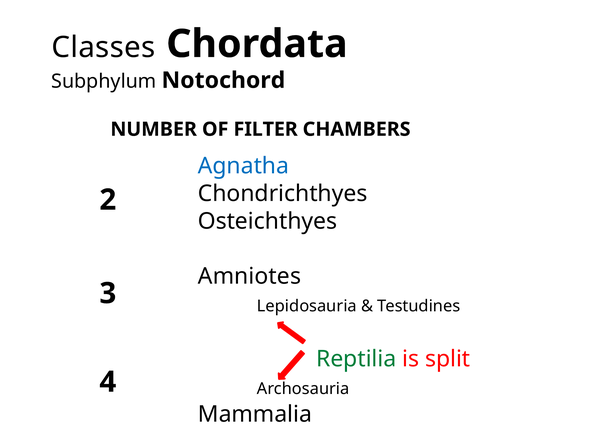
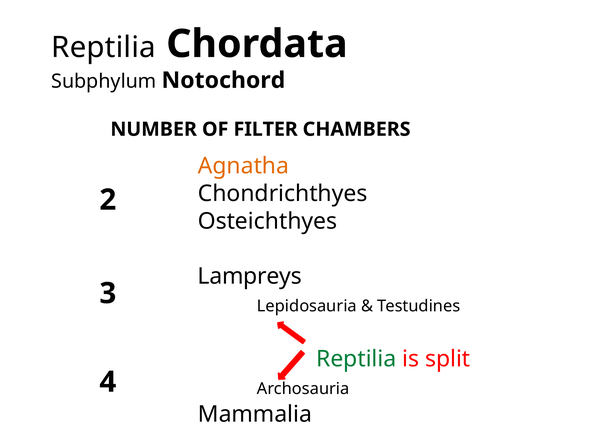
Classes: Classes -> Reptilia (104, 47)
Agnatha colour: blue -> orange (243, 166)
Amniotes: Amniotes -> Lampreys (250, 276)
